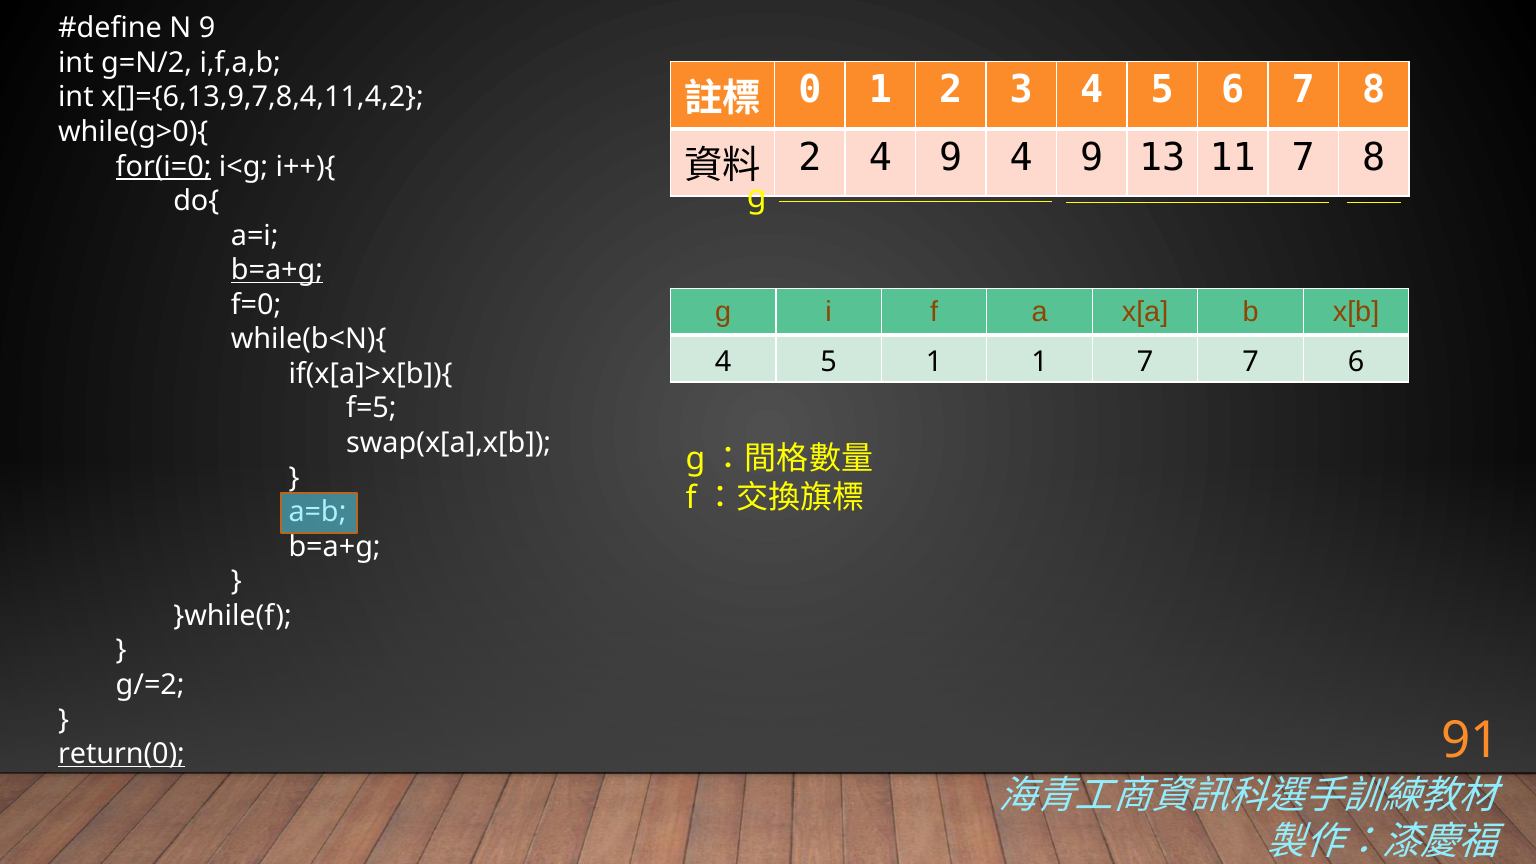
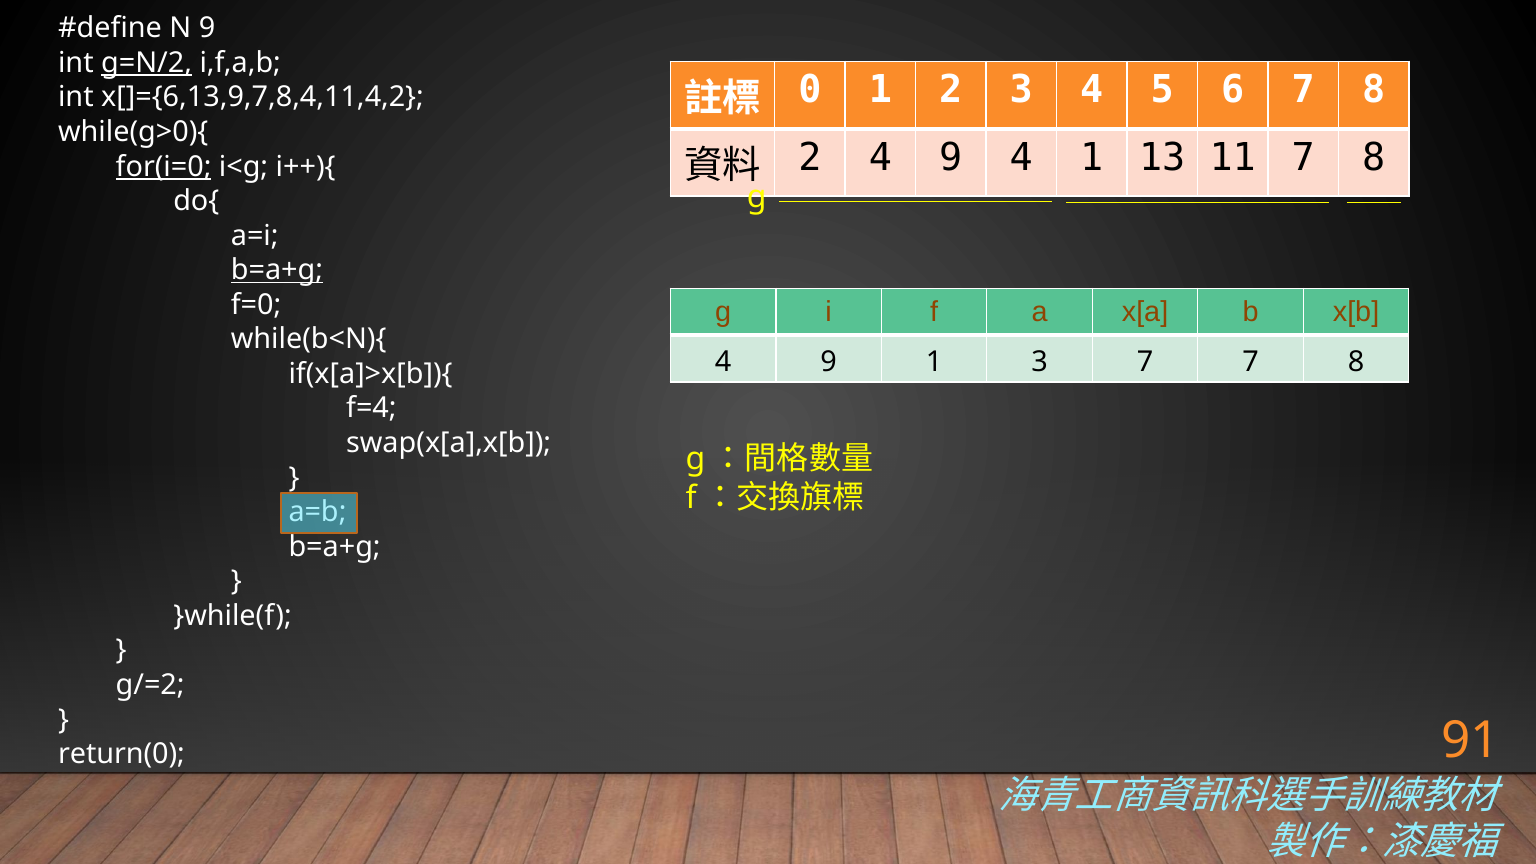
g=N/2 underline: none -> present (147, 63)
9 4 9: 9 -> 1 (1092, 157)
5: 5 -> 9 (829, 362)
1 1: 1 -> 3 (1040, 362)
7 7 6: 6 -> 8 (1356, 362)
f=5: f=5 -> f=4 (371, 408)
return(0 underline: present -> none (122, 754)
